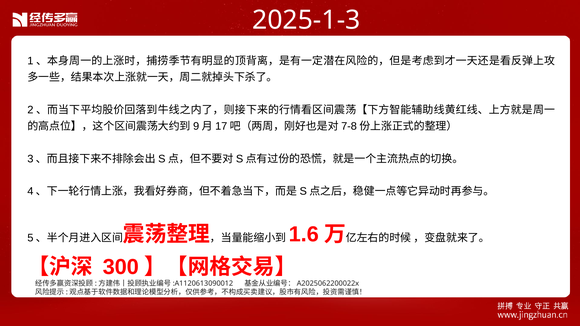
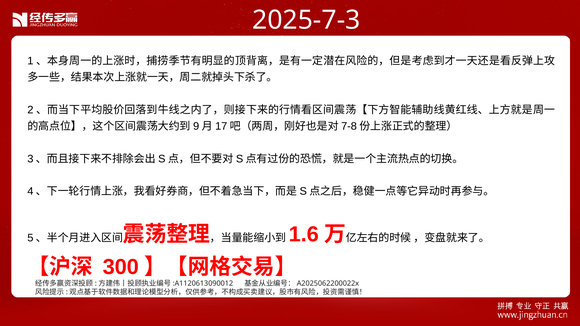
2025-1-3: 2025-1-3 -> 2025-7-3 (306, 20)
